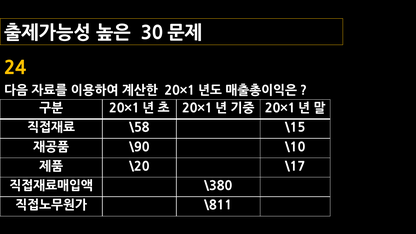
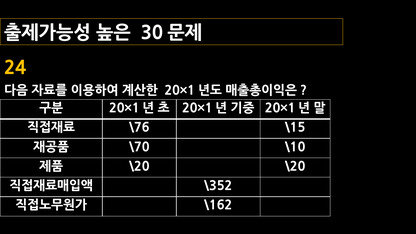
\58: \58 -> \76 (139, 128)
\90: \90 -> \70 (139, 147)
\20 \17: \17 -> \20 (295, 167)
\380: \380 -> \352 (218, 186)
\811: \811 -> \162 (218, 205)
